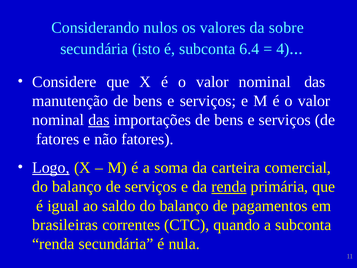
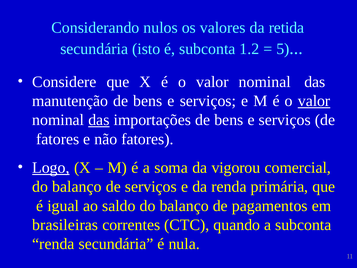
sobre: sobre -> retida (286, 28)
6.4: 6.4 -> 1.2 (249, 49)
4: 4 -> 5 (283, 49)
valor underline: none -> present (314, 101)
carteira: carteira -> vigorou (236, 167)
renda underline: present -> none (229, 187)
